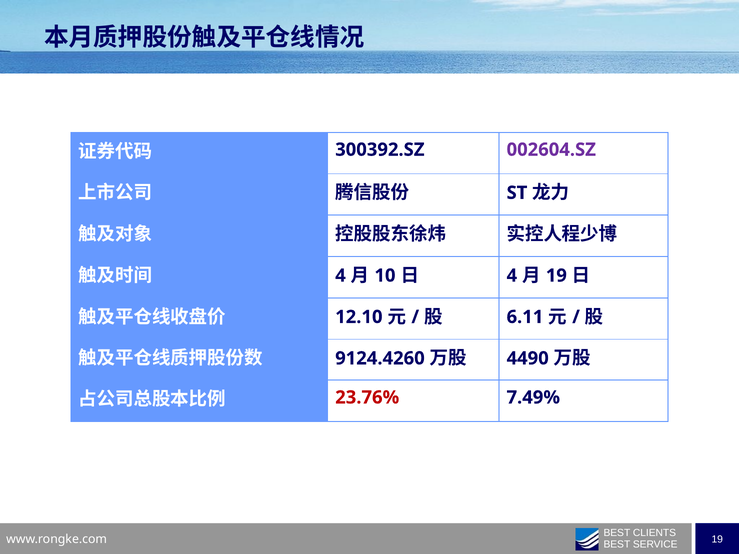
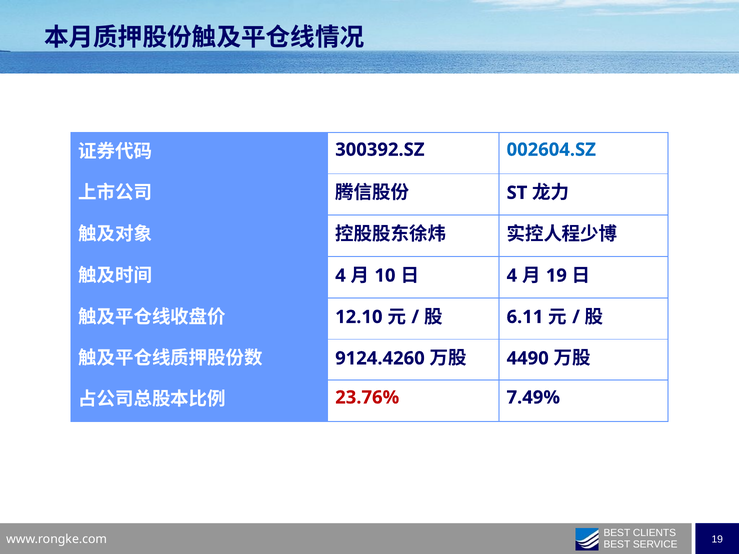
002604.SZ colour: purple -> blue (551, 150)
